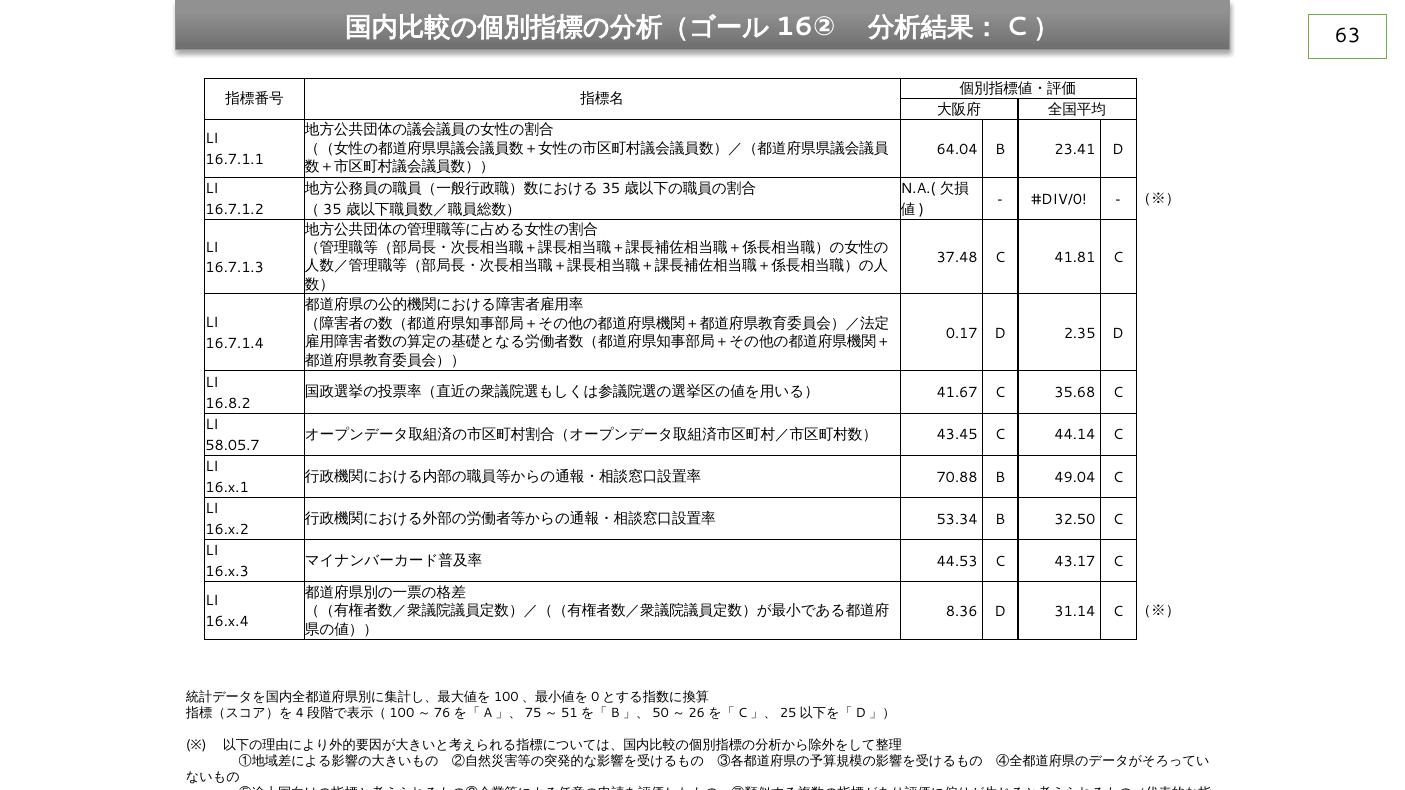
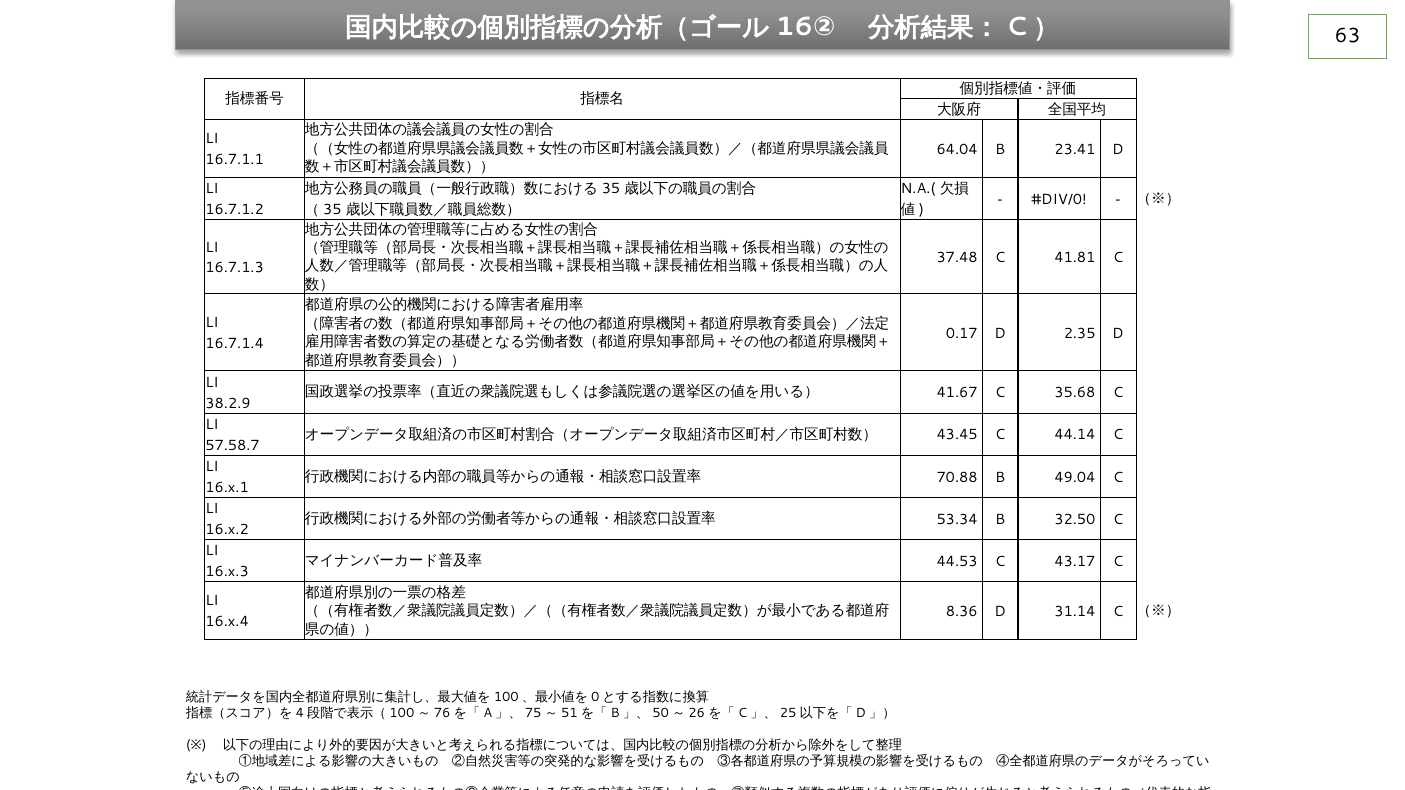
16.8.2: 16.8.2 -> 38.2.9 (228, 403)
58.05.7: 58.05.7 -> 57.58.7 (233, 446)
